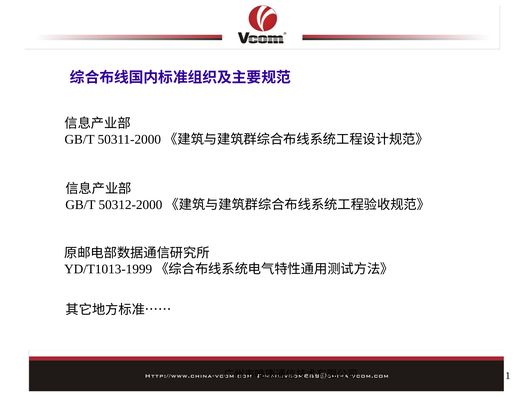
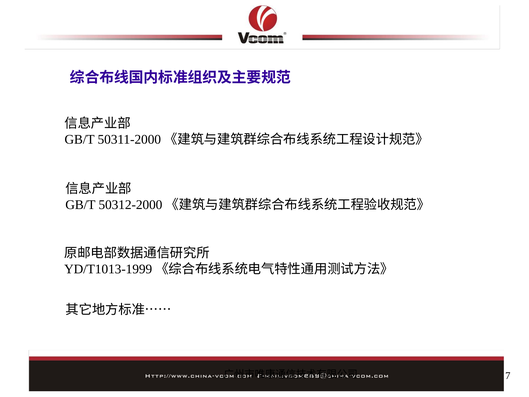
1: 1 -> 7 (508, 375)
